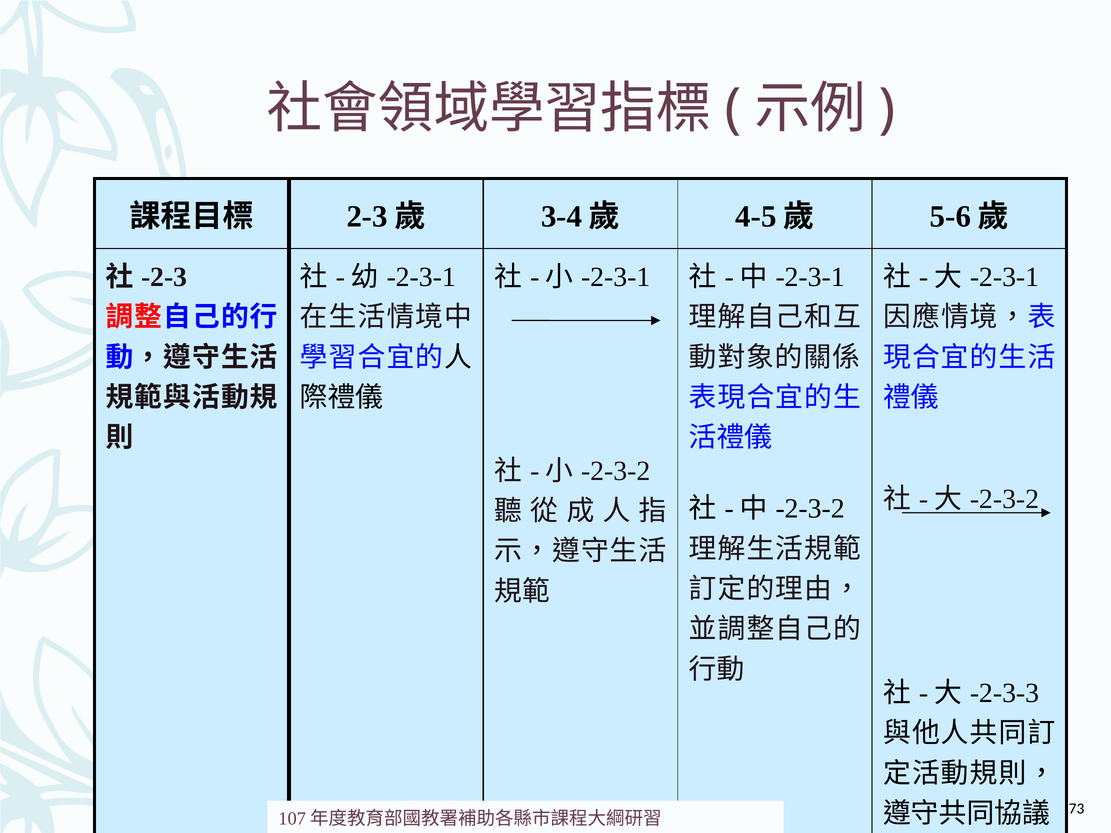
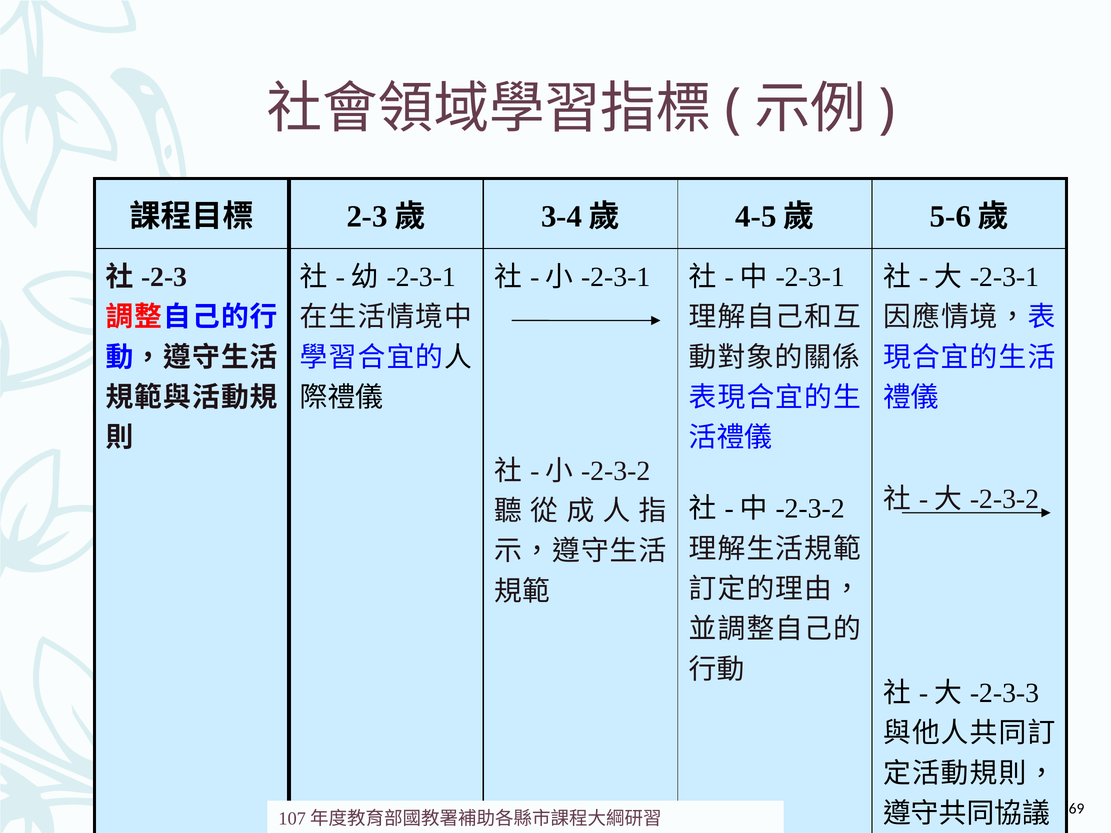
73: 73 -> 69 (1077, 809)
